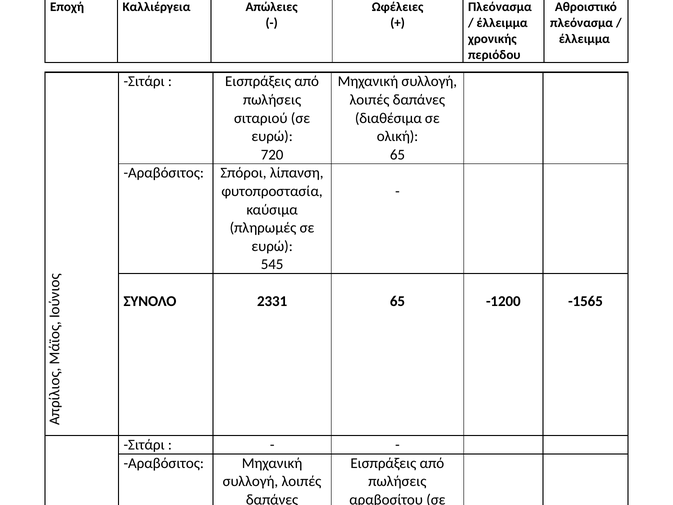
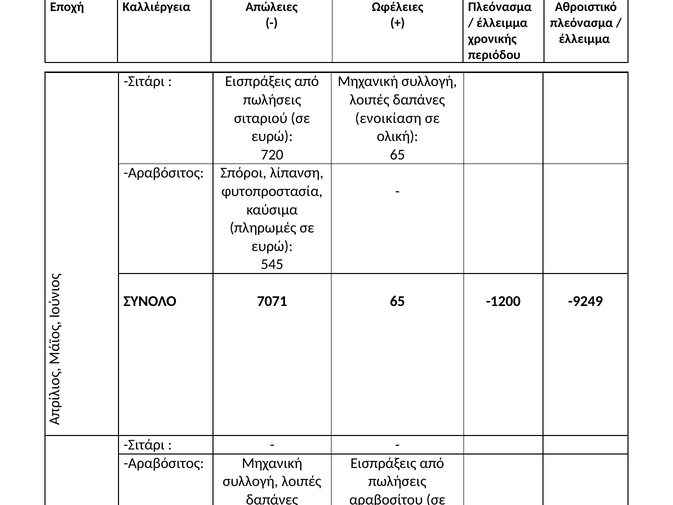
διαθέσιμα: διαθέσιμα -> ενοικίαση (388, 118)
2331: 2331 -> 7071 (272, 301)
-1565: -1565 -> -9249 (585, 301)
